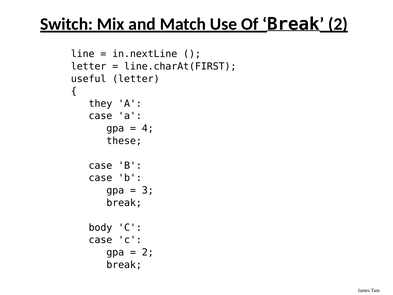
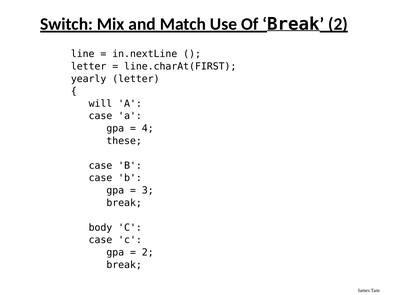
useful: useful -> yearly (89, 79)
they: they -> will (100, 103)
